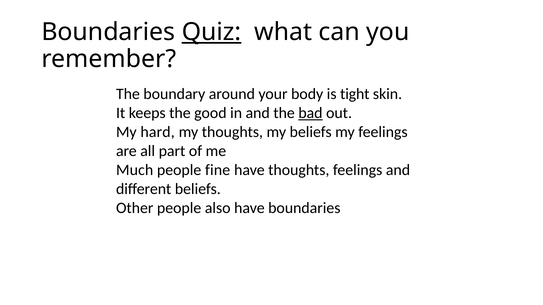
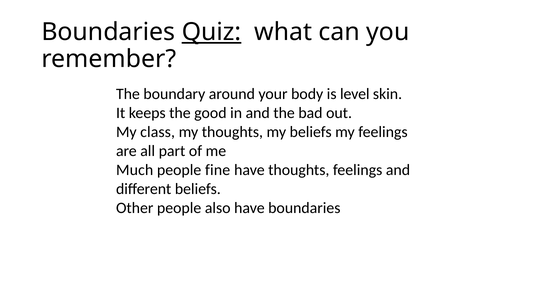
tight: tight -> level (355, 94)
bad underline: present -> none (310, 113)
hard: hard -> class (158, 132)
